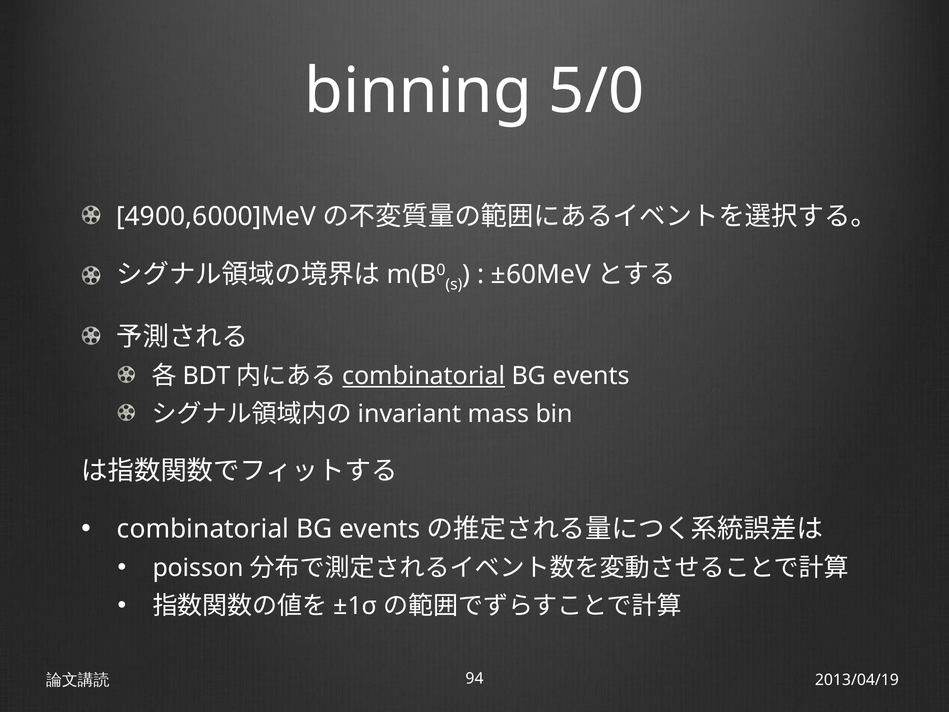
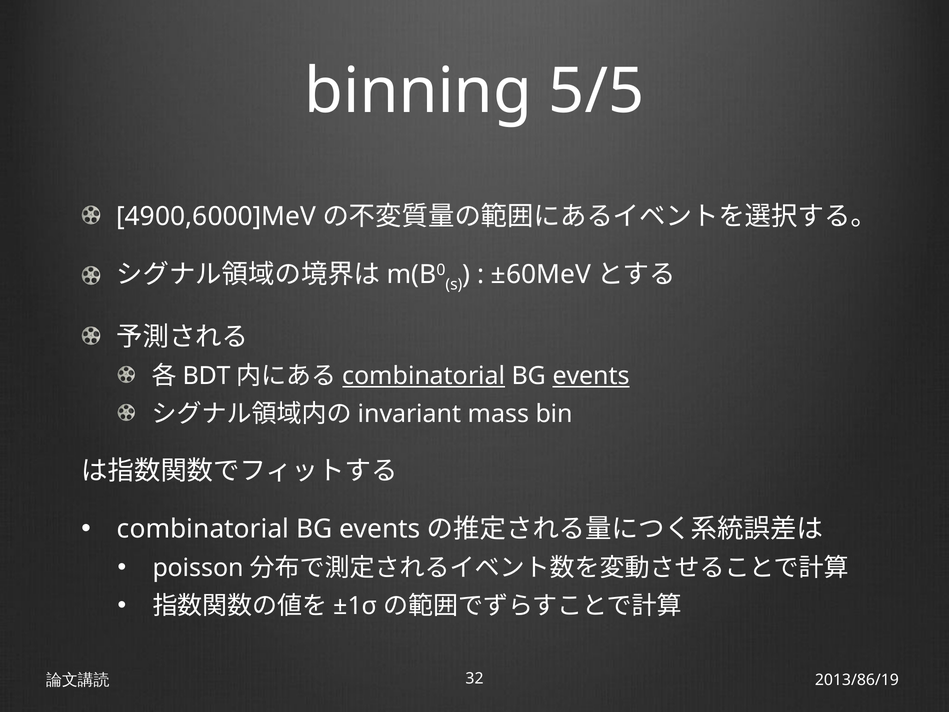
5/0: 5/0 -> 5/5 (596, 91)
events underline: none -> present (591, 376)
94: 94 -> 32 (475, 678)
2013/04/19: 2013/04/19 -> 2013/86/19 (857, 680)
